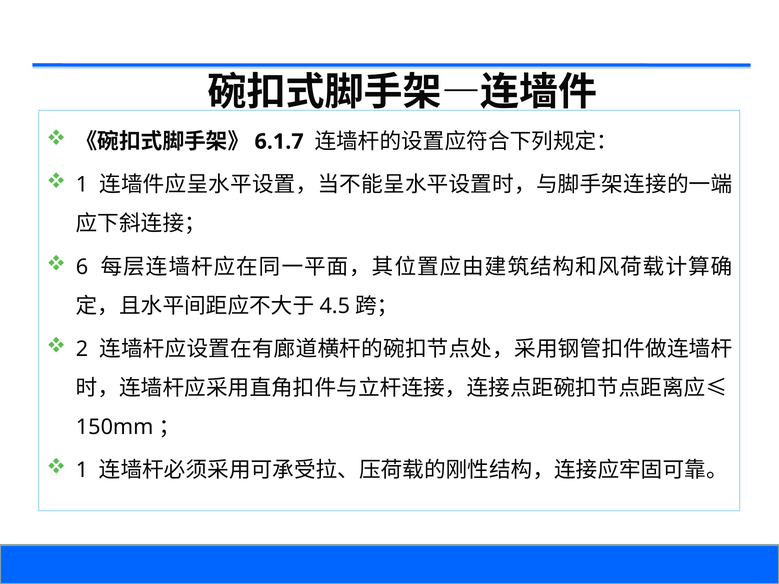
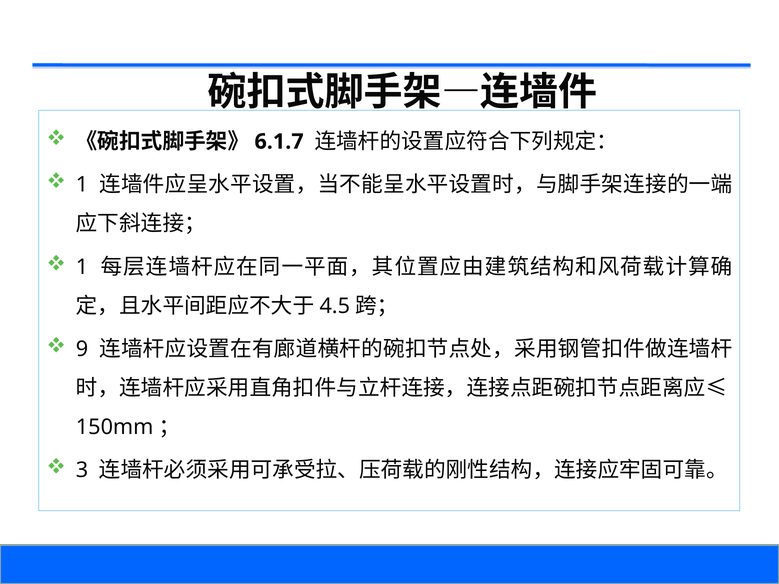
6: 6 -> 1 (82, 267)
2: 2 -> 9 (82, 349)
1: 1 -> 3 (82, 471)
